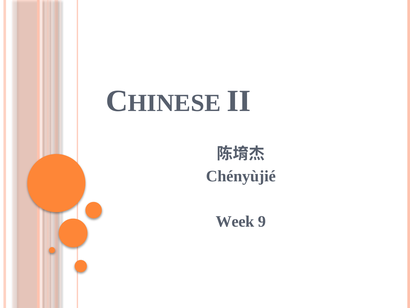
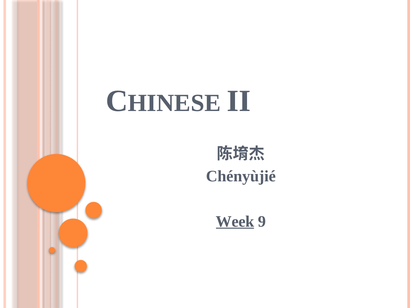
Week underline: none -> present (235, 221)
